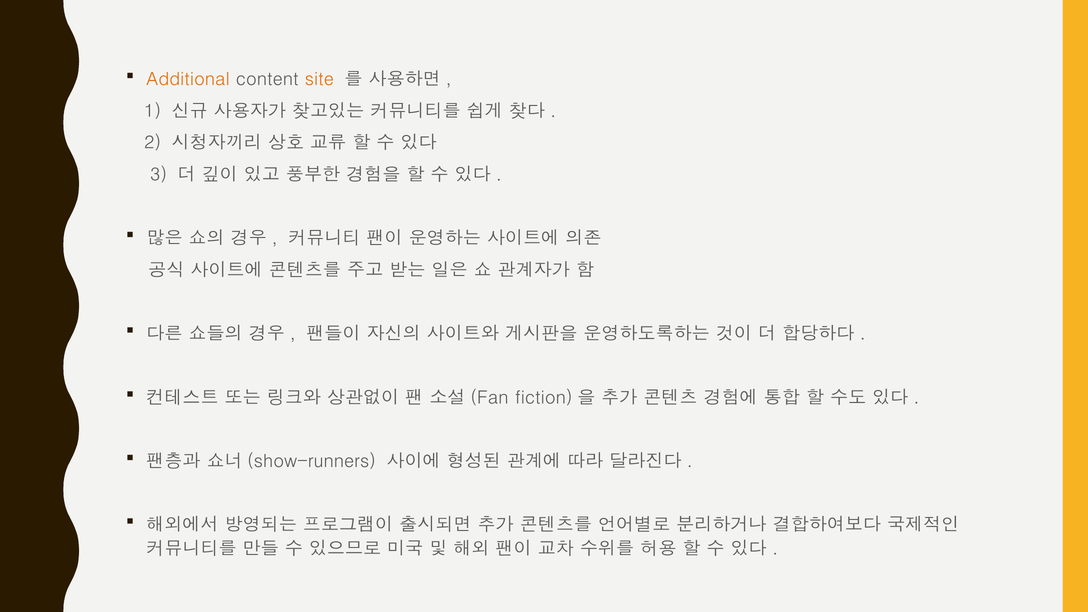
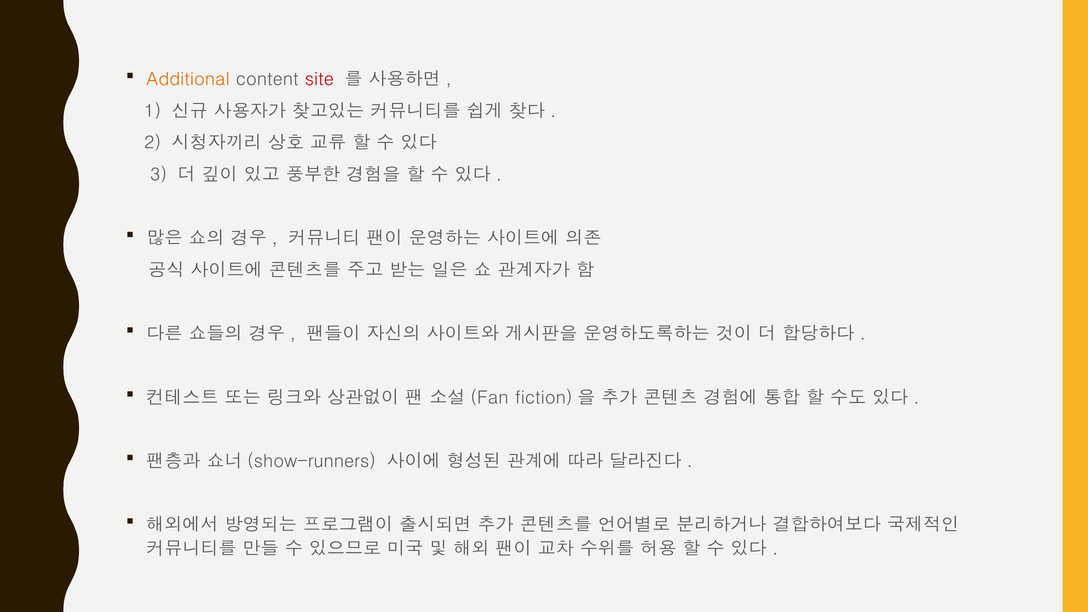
site colour: orange -> red (319, 79)
